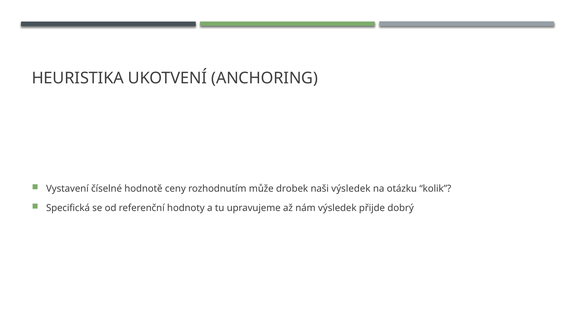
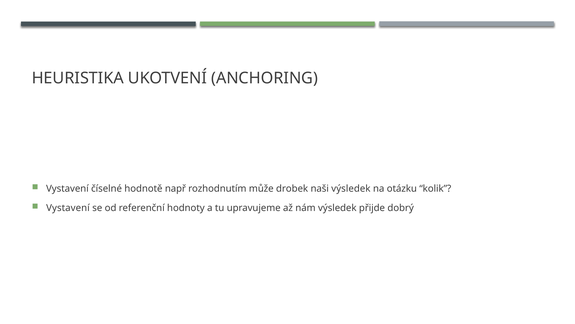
ceny: ceny -> např (175, 188)
Specifická: Specifická -> Vystavení (68, 208)
